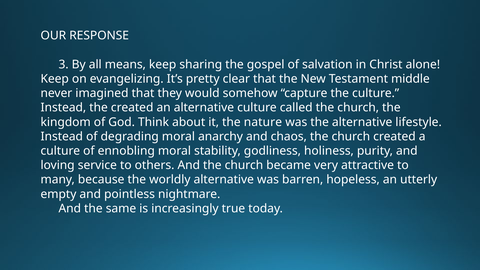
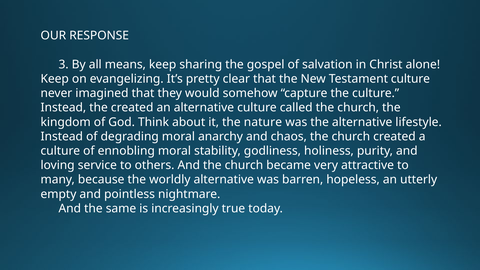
Testament middle: middle -> culture (410, 79)
